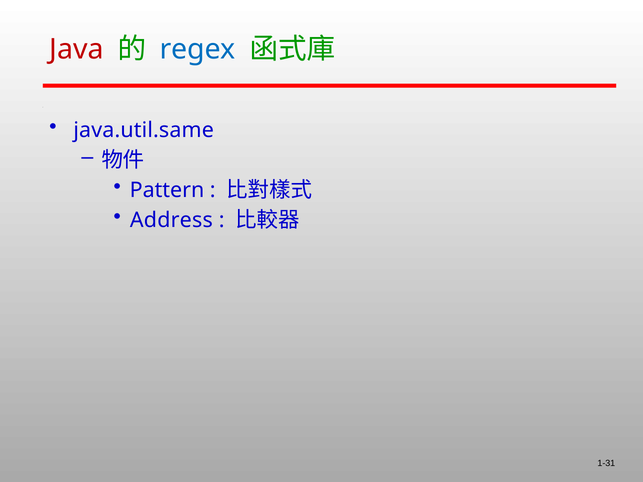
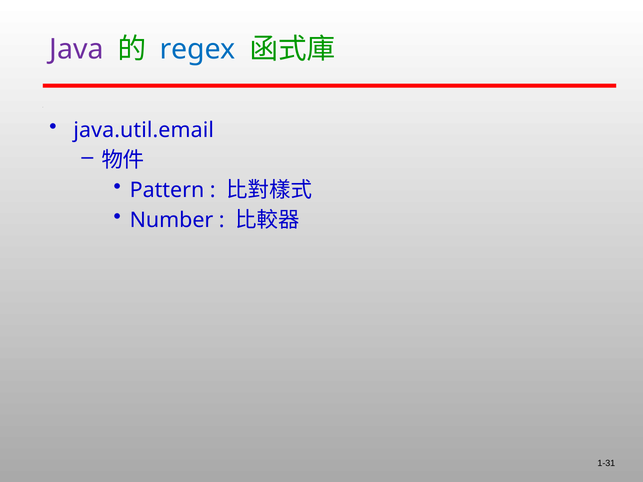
Java colour: red -> purple (76, 49)
java.util.same: java.util.same -> java.util.email (144, 130)
Address: Address -> Number (171, 220)
